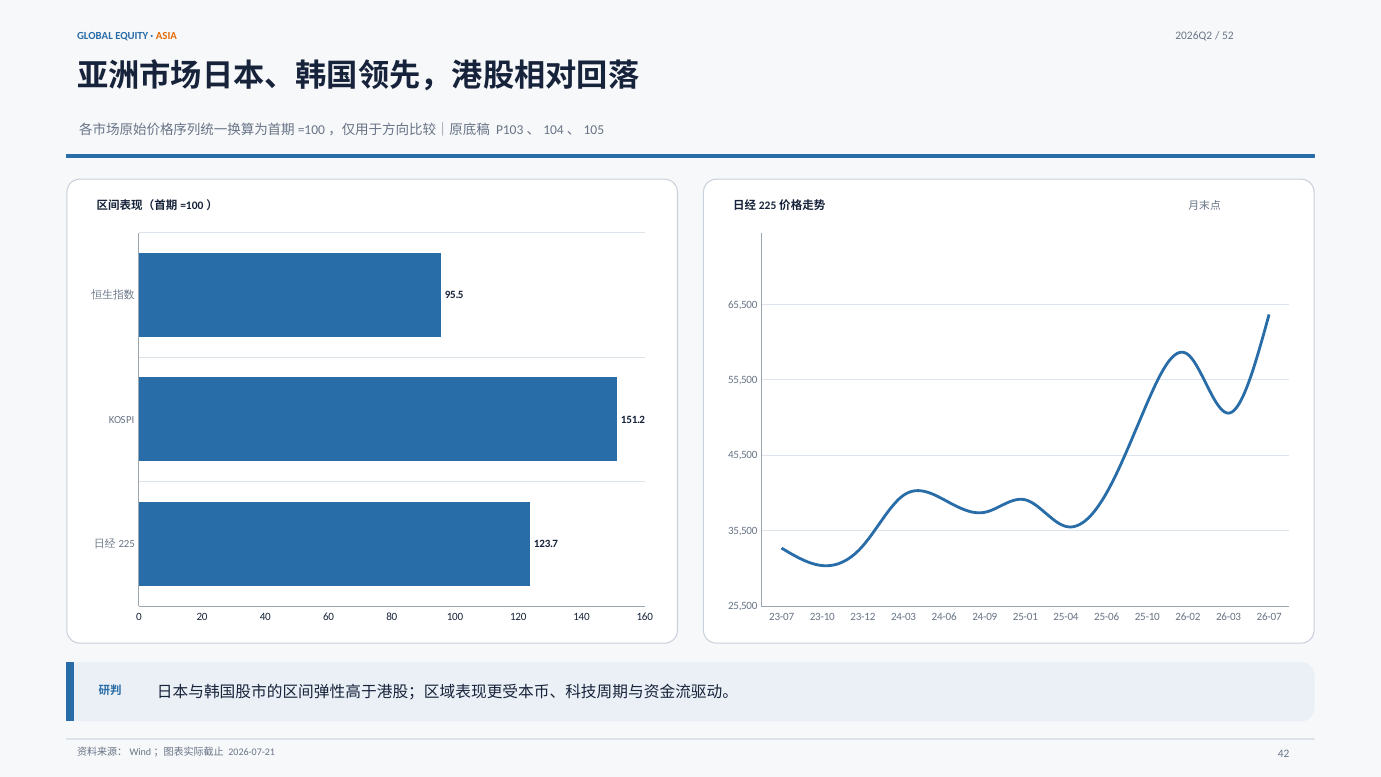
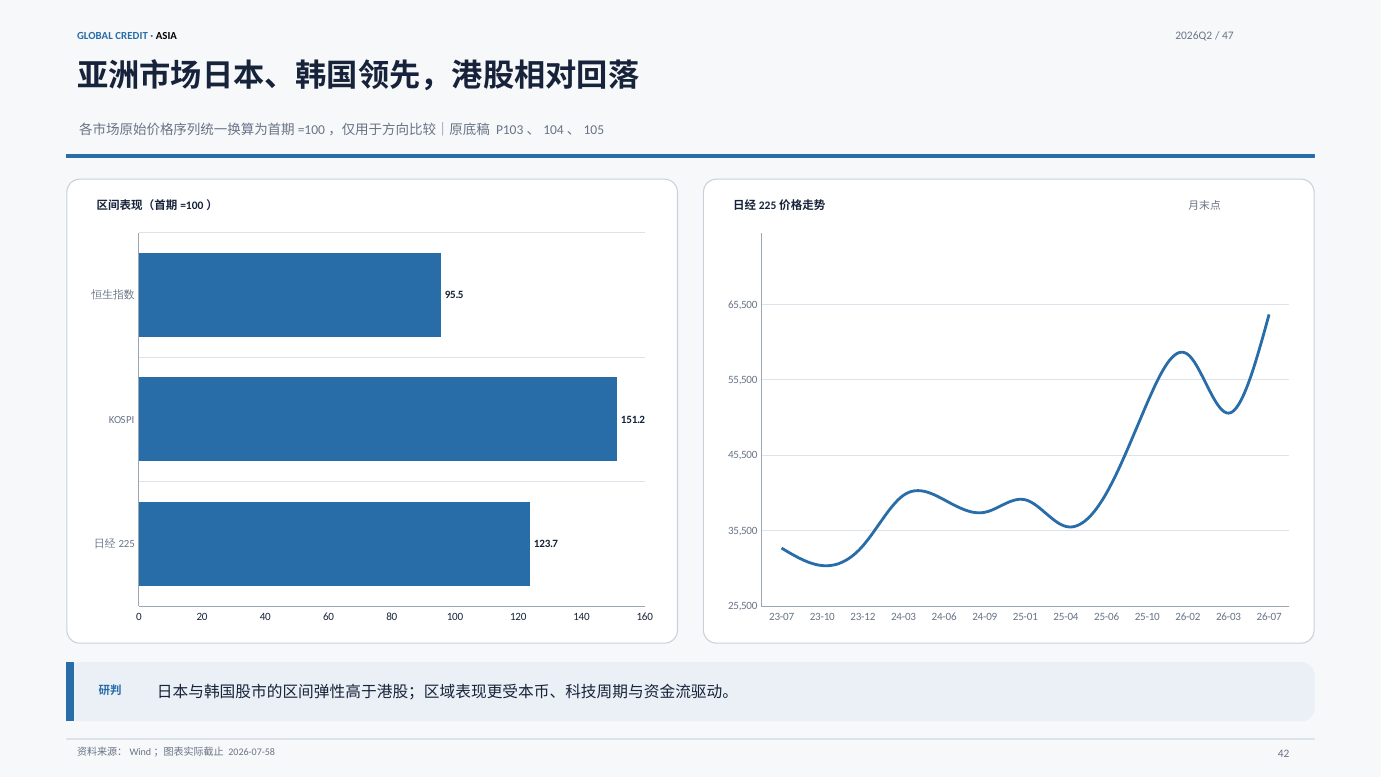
EQUITY: EQUITY -> CREDIT (132, 36)
ASIA colour: orange -> black (166, 36)
52: 52 -> 47 (1228, 36)
2026-07-21: 2026-07-21 -> 2026-07-58 (252, 752)
